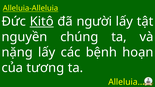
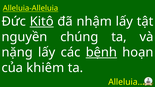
người: người -> nhậm (94, 21)
bệnh underline: none -> present (101, 52)
tương: tương -> khiêm (45, 68)
